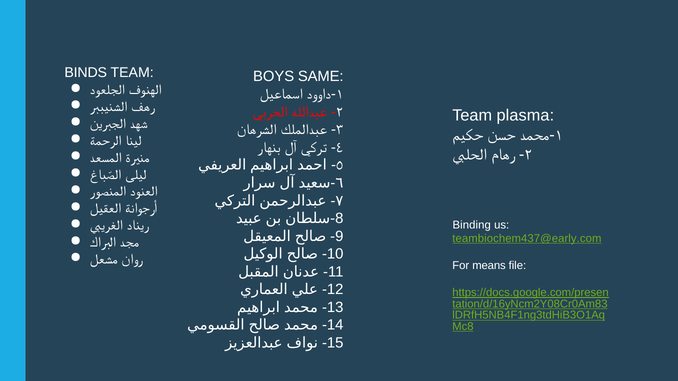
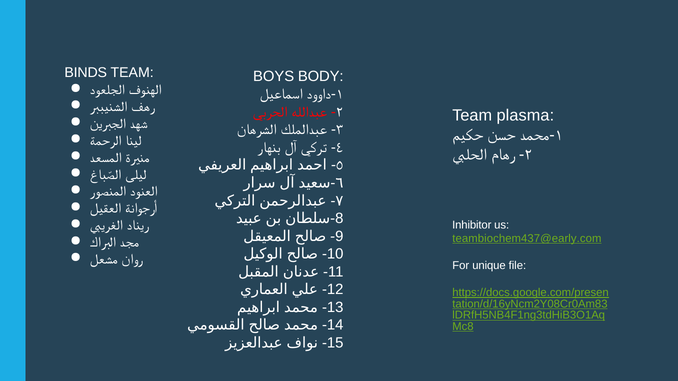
SAME: SAME -> BODY (321, 76)
Binding: Binding -> Inhibitor (472, 225)
means: means -> unique (489, 266)
